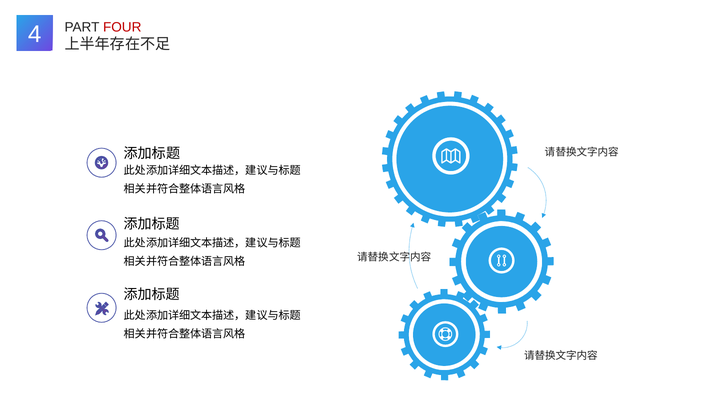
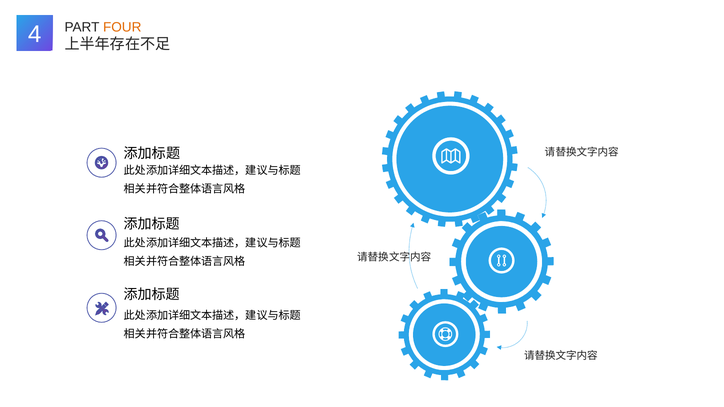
FOUR colour: red -> orange (122, 27)
